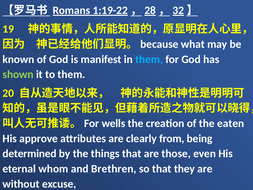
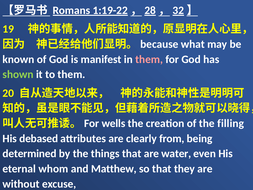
them colour: light blue -> pink (149, 59)
eaten: eaten -> filling (231, 123)
approve: approve -> debased (39, 138)
those: those -> water (176, 153)
Brethren: Brethren -> Matthew (114, 169)
